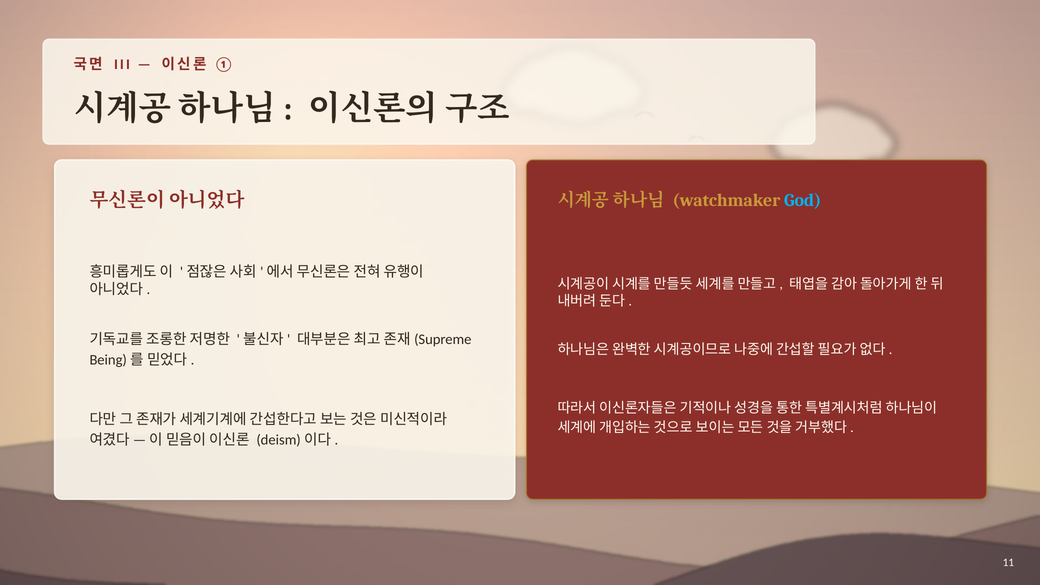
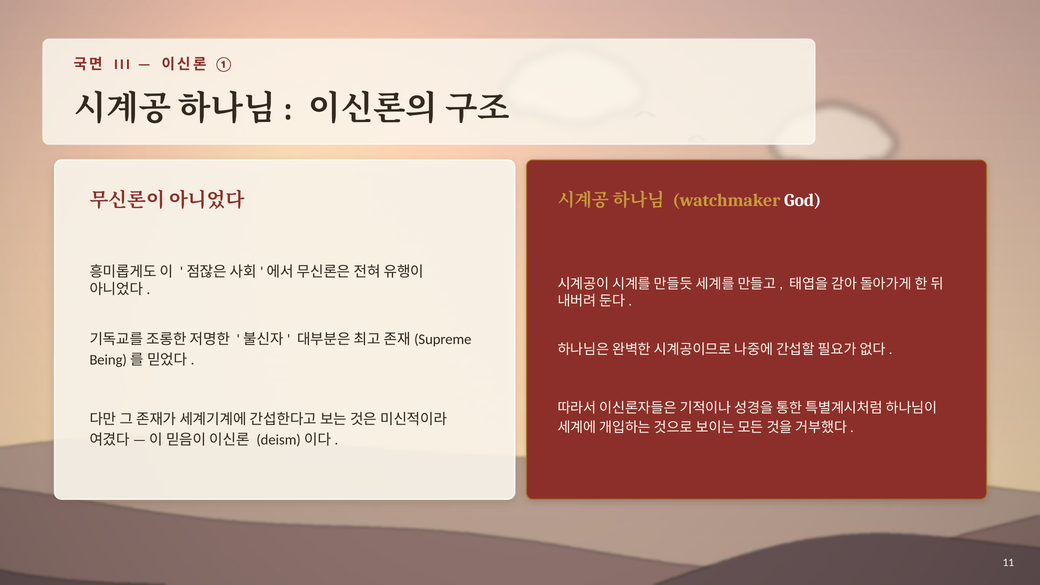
God colour: light blue -> white (803, 200)
